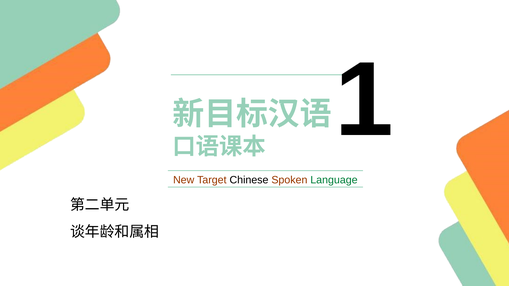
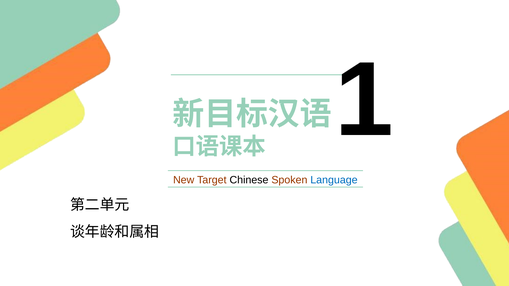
Language colour: green -> blue (334, 180)
